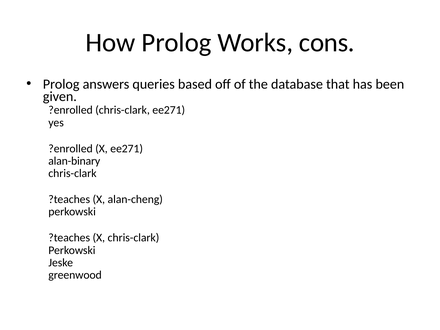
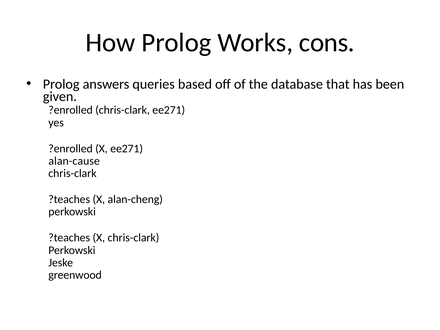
alan-binary: alan-binary -> alan-cause (74, 161)
